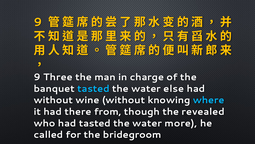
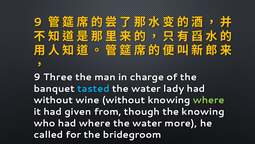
else: else -> lady (174, 88)
where colour: light blue -> light green (209, 100)
there: there -> given (78, 111)
the revealed: revealed -> knowing (203, 111)
had tasted: tasted -> where (95, 123)
